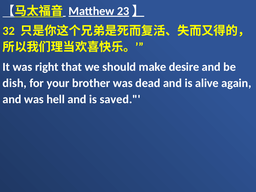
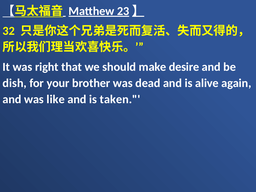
hell: hell -> like (56, 99)
saved: saved -> taken (120, 99)
